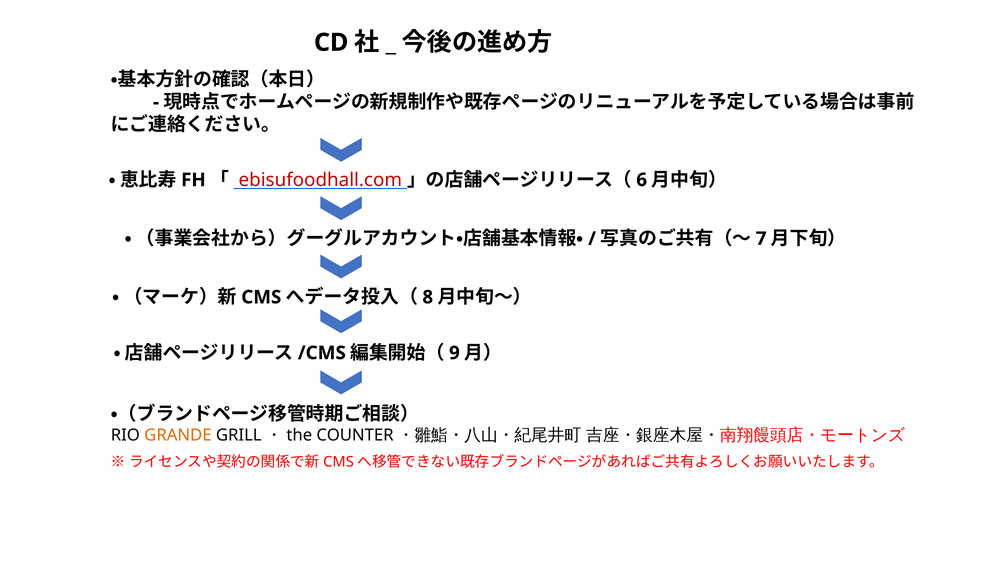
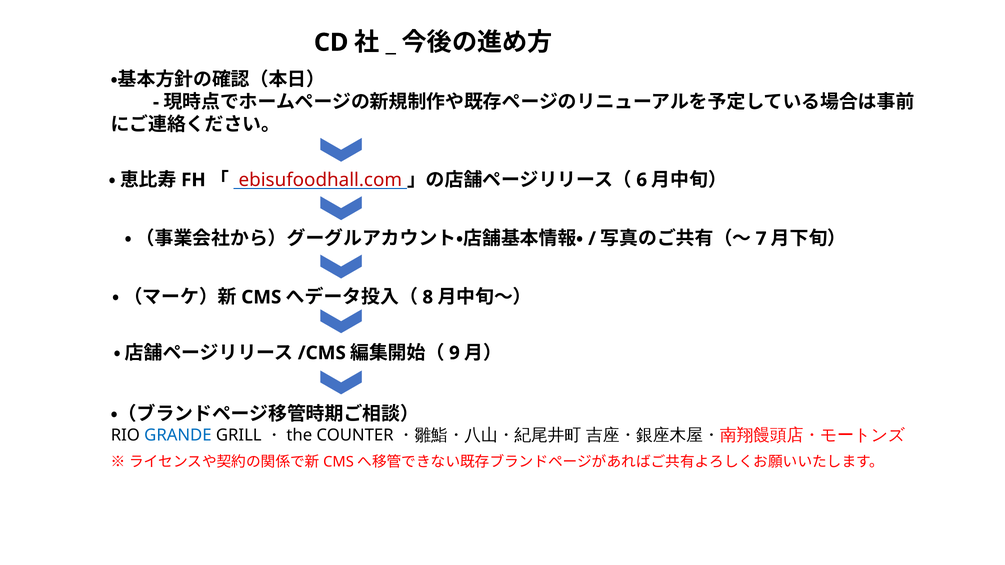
GRANDE colour: orange -> blue (178, 436)
